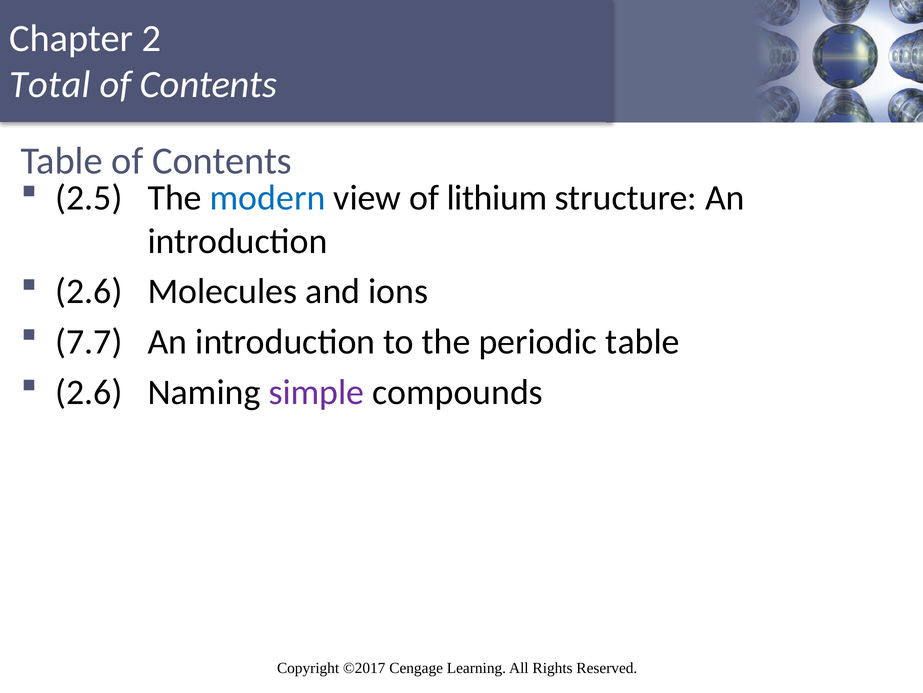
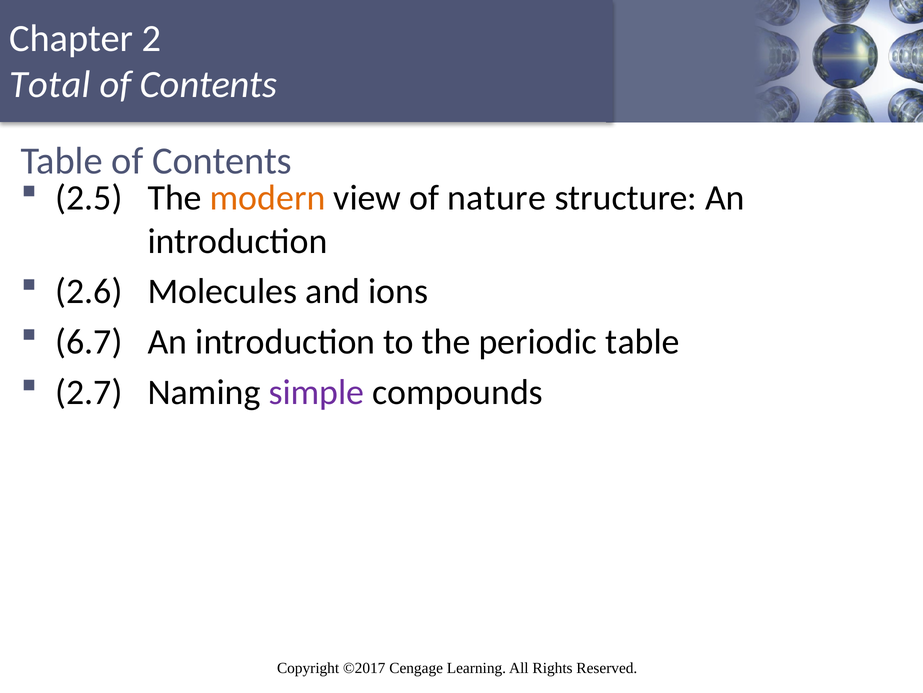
modern colour: blue -> orange (268, 198)
lithium: lithium -> nature (497, 198)
7.7: 7.7 -> 6.7 (89, 342)
2.6: 2.6 -> 2.7 (89, 392)
